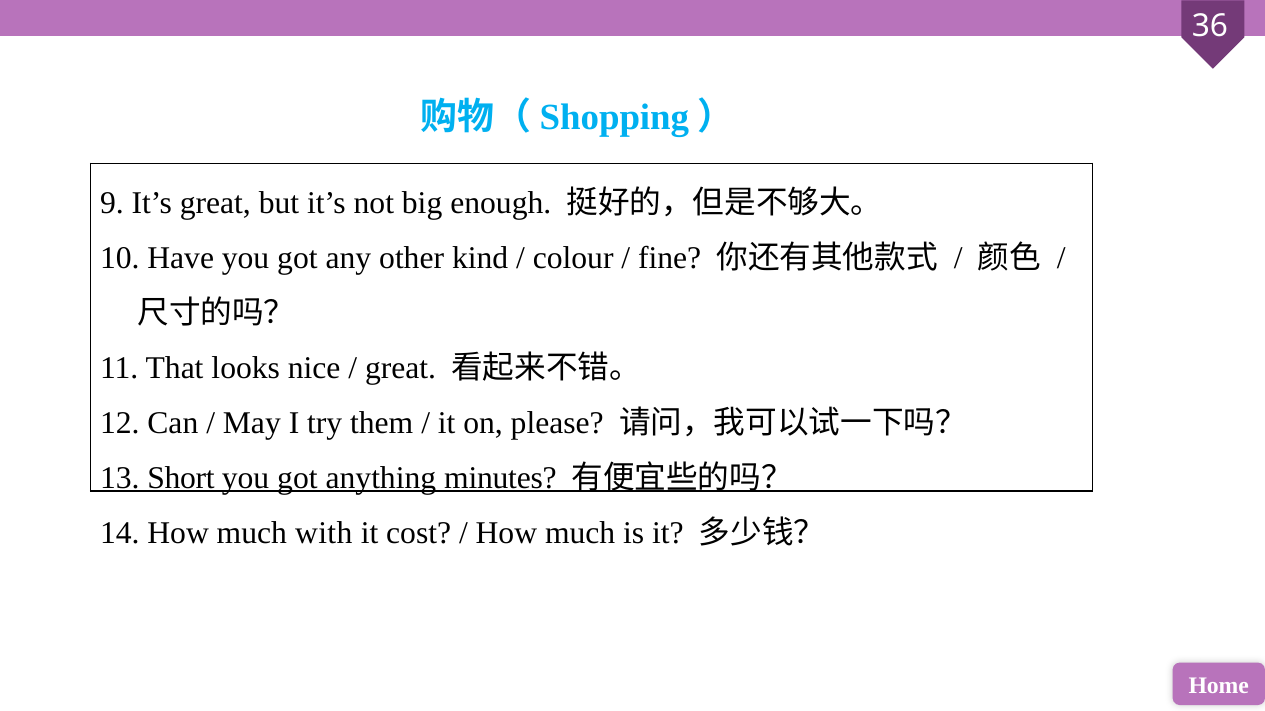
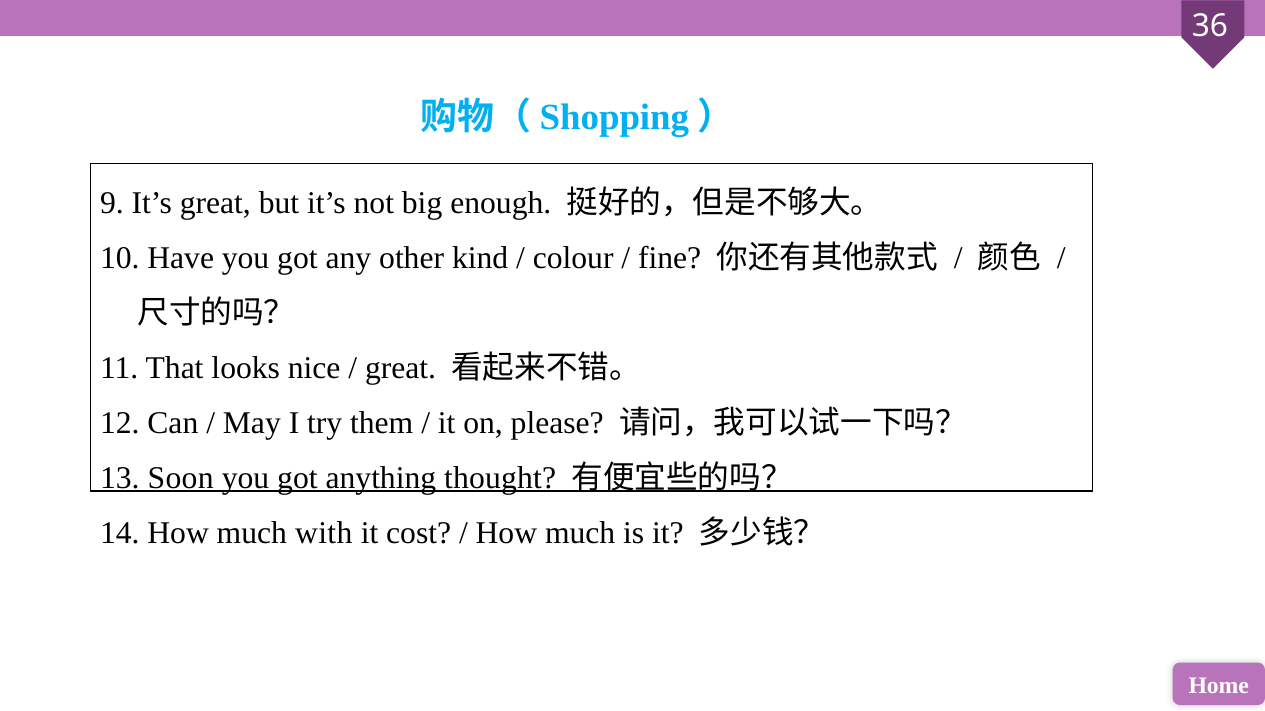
Short: Short -> Soon (181, 478)
minutes: minutes -> thought (500, 478)
